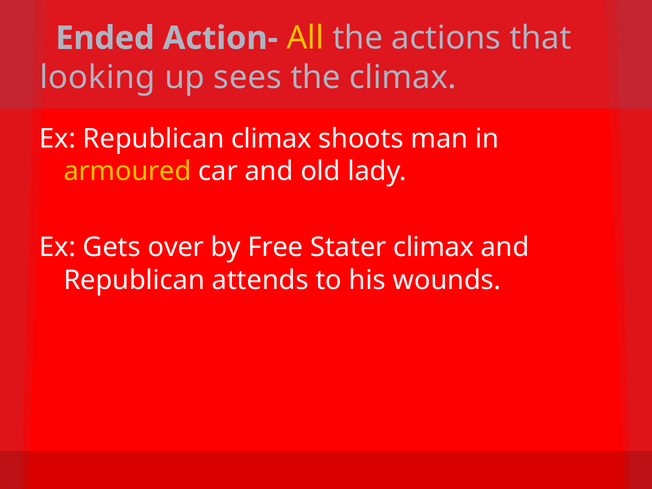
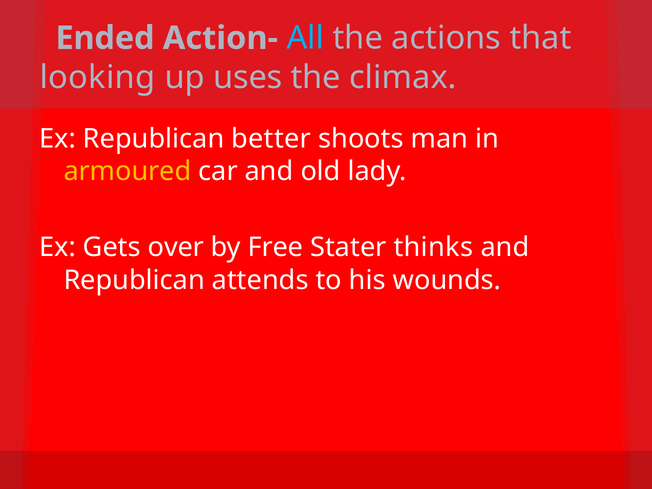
All colour: yellow -> light blue (305, 38)
sees: sees -> uses (248, 77)
Republican climax: climax -> better (271, 139)
Stater climax: climax -> thinks (433, 247)
